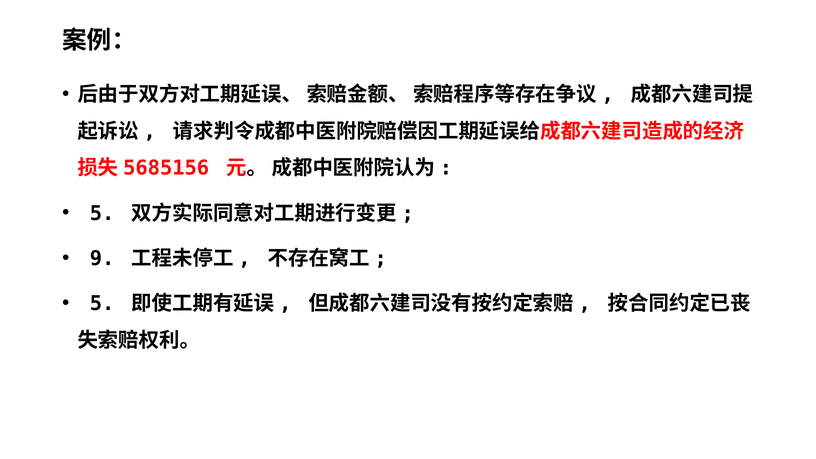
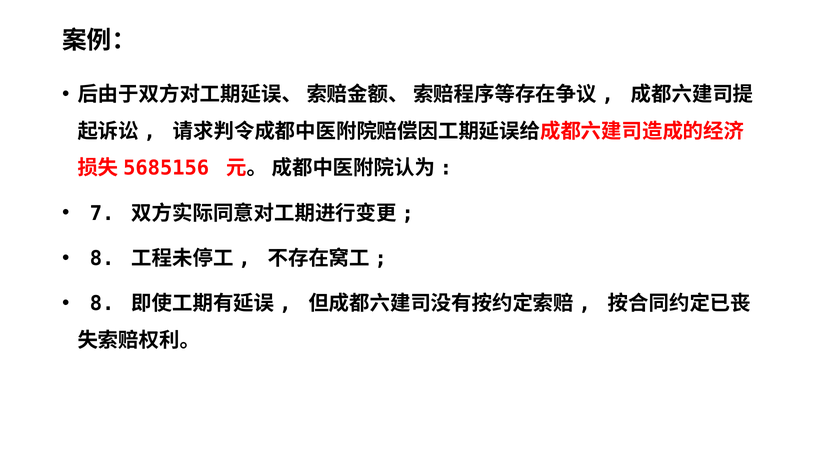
5: 5 -> 7 (102, 213)
9: 9 -> 8 (102, 258)
5: 5 -> 8 (102, 304)
